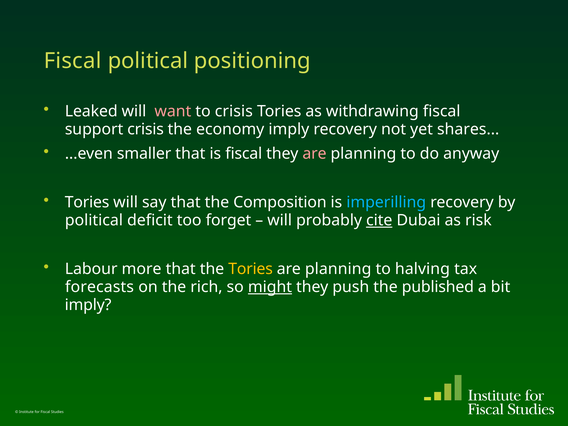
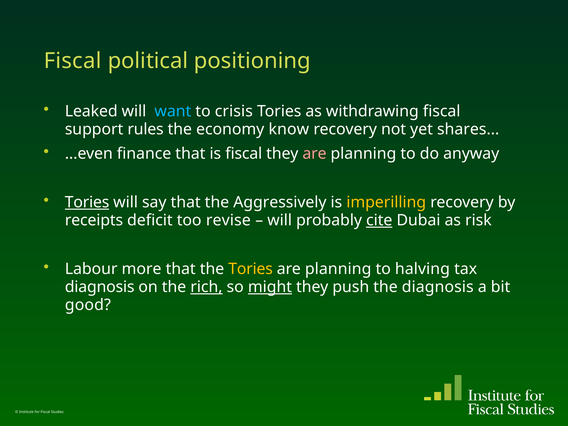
want colour: pink -> light blue (173, 111)
support crisis: crisis -> rules (146, 129)
economy imply: imply -> know (289, 129)
smaller: smaller -> finance (144, 154)
Tories underline: none -> present (87, 202)
Composition: Composition -> Aggressively (280, 202)
imperilling colour: light blue -> yellow (386, 202)
political: political -> receipts (94, 220)
forget: forget -> revise (228, 220)
forecasts: forecasts -> diagnosis (100, 287)
rich underline: none -> present (206, 287)
the published: published -> diagnosis (438, 287)
imply: imply -> good (88, 305)
